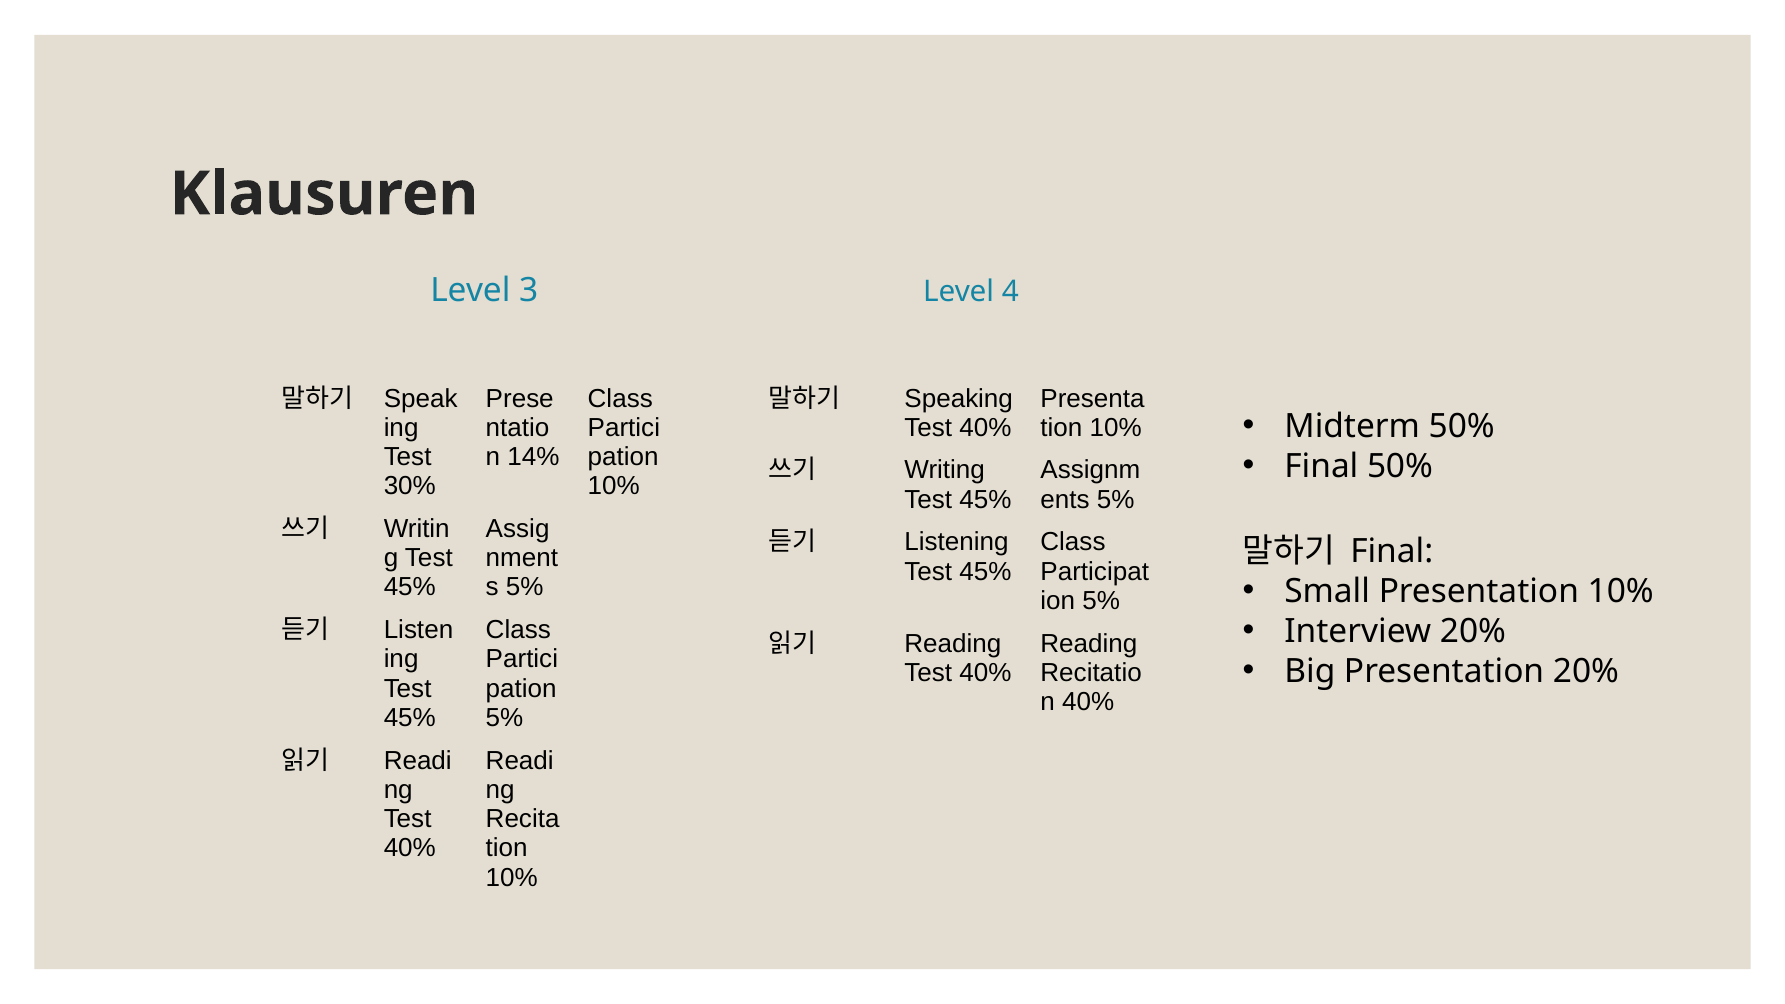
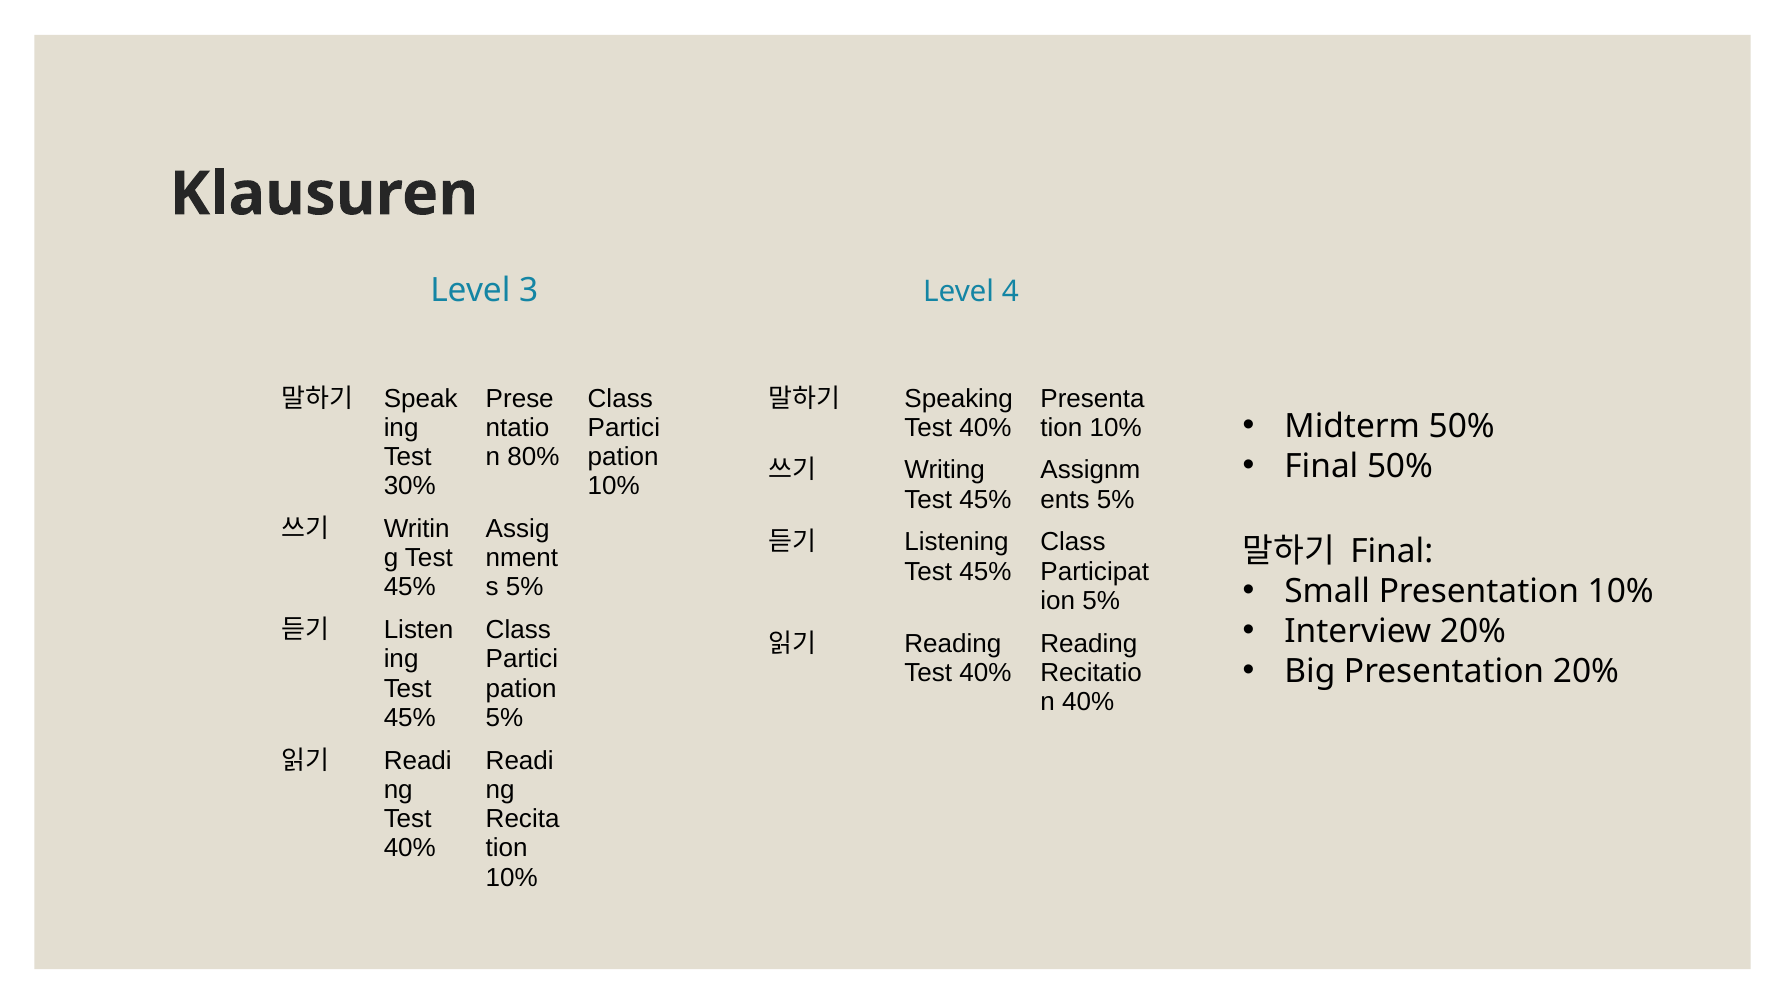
14%: 14% -> 80% (533, 457)
